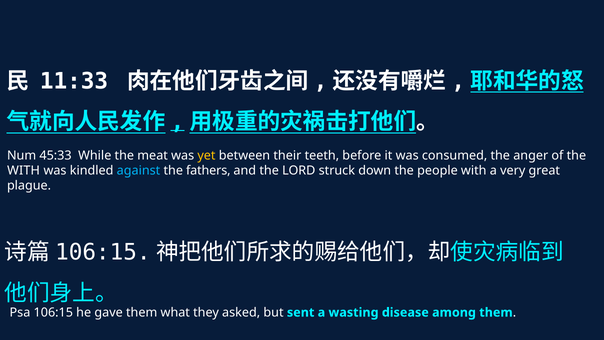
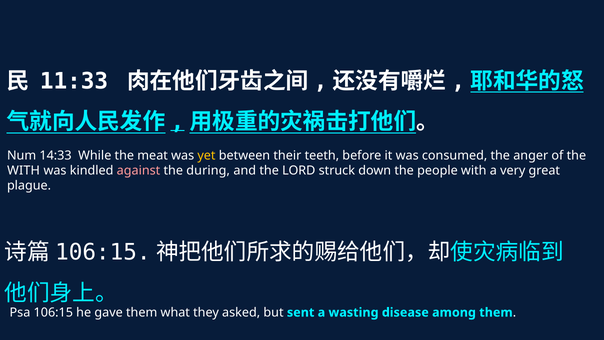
45:33: 45:33 -> 14:33 (56, 155)
against colour: light blue -> pink (138, 170)
fathers: fathers -> during (208, 170)
